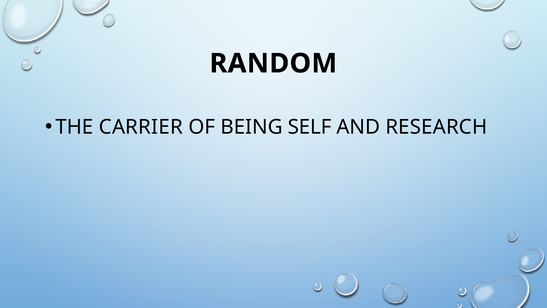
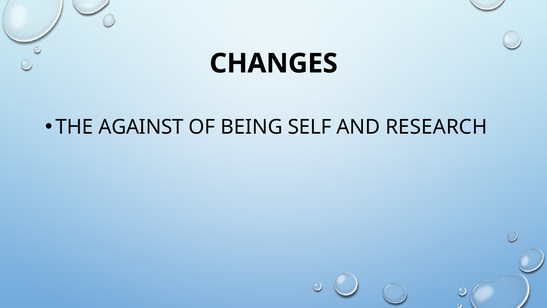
RANDOM: RANDOM -> CHANGES (274, 63)
CARRIER: CARRIER -> AGAINST (141, 127)
